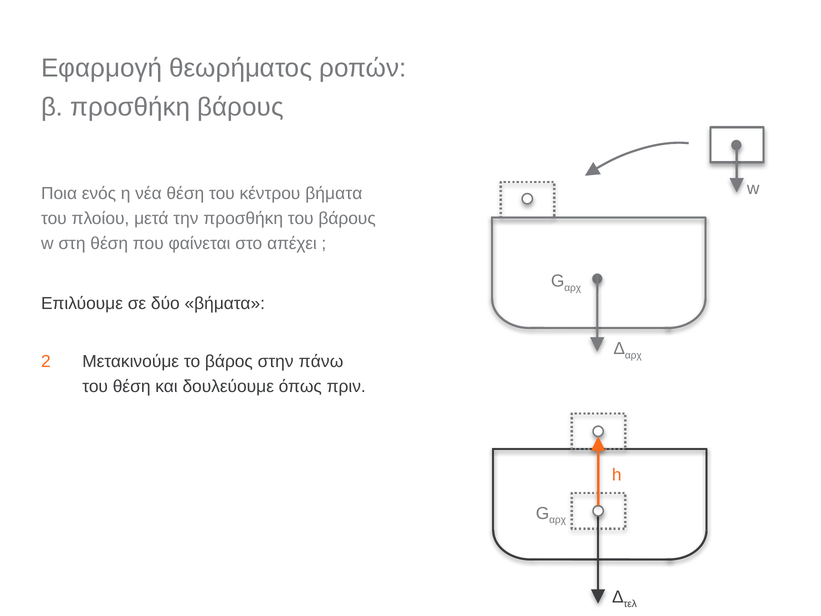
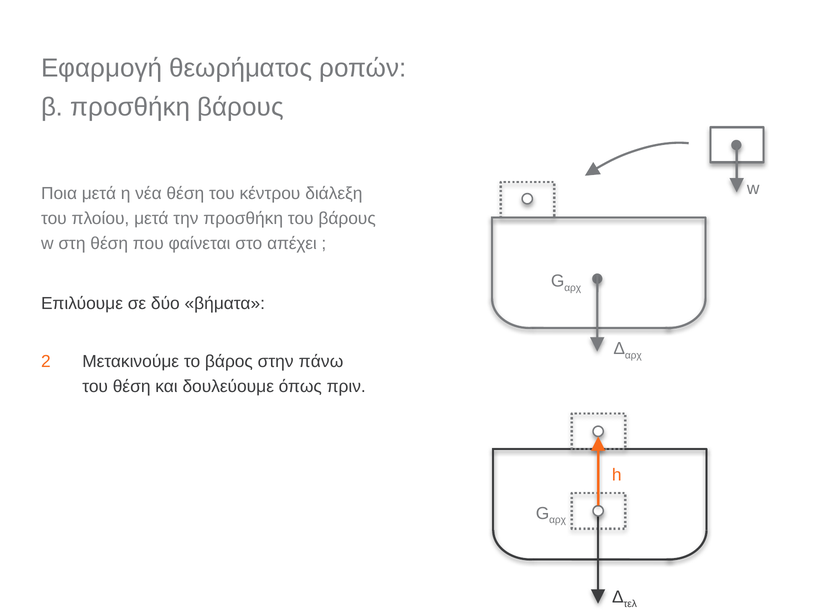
Ποια ενός: ενός -> μετά (99, 193)
κέντρου βήματα: βήματα -> διάλεξη (334, 193)
